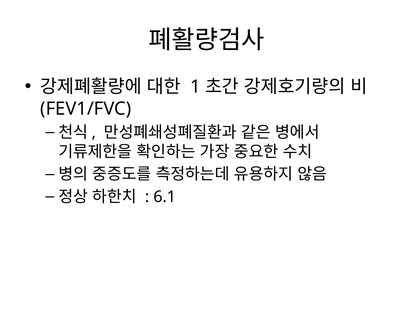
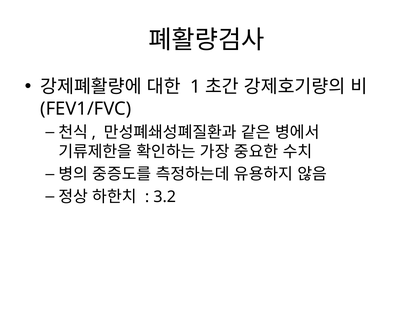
6.1: 6.1 -> 3.2 (165, 197)
